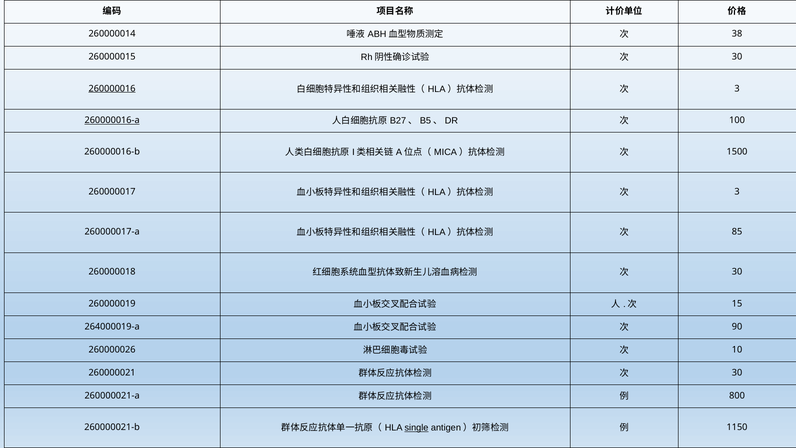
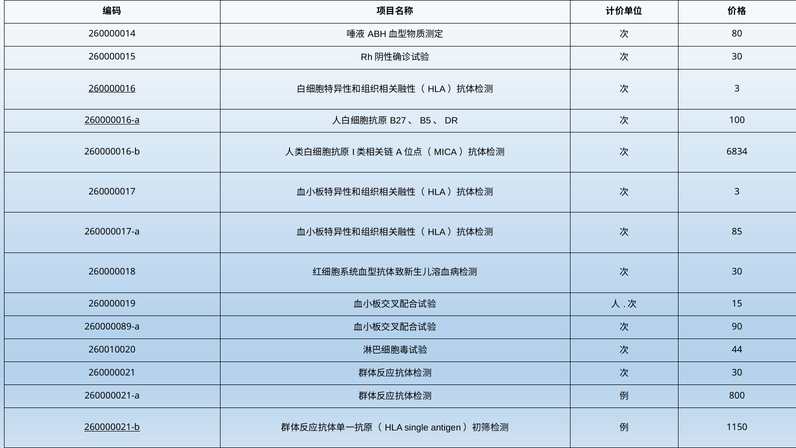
38: 38 -> 80 (737, 34)
1500: 1500 -> 6834 (737, 152)
264000019-a: 264000019-a -> 260000089-a (112, 326)
260000026: 260000026 -> 260010020 (112, 349)
10: 10 -> 44 (737, 349)
260000021-b underline: none -> present (112, 427)
single underline: present -> none (416, 427)
